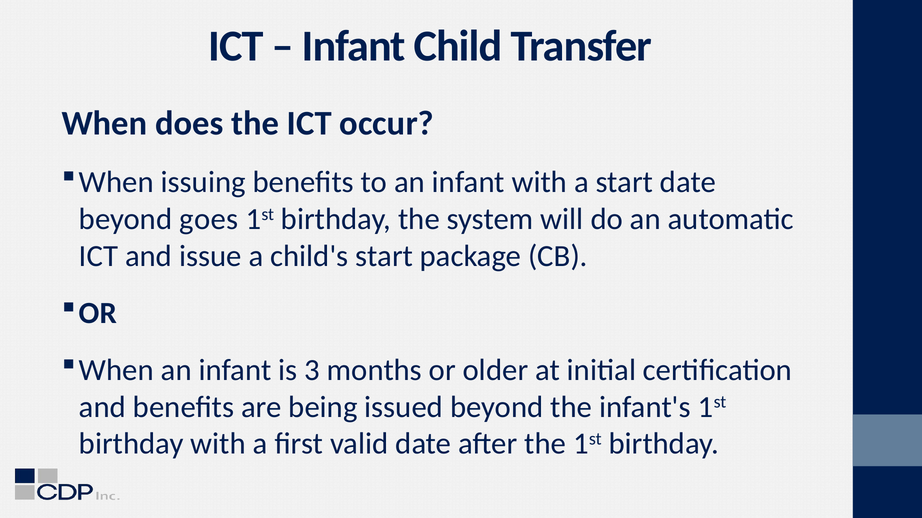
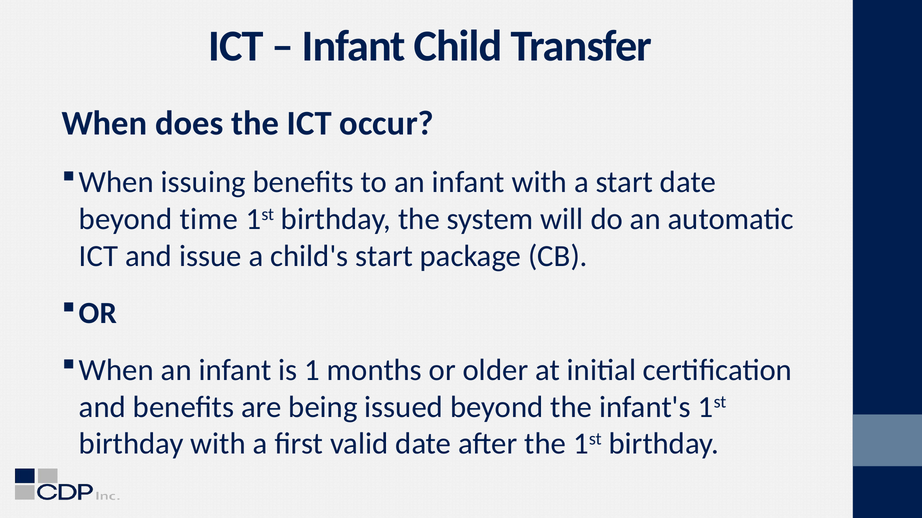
goes: goes -> time (209, 219)
3: 3 -> 1 (312, 371)
